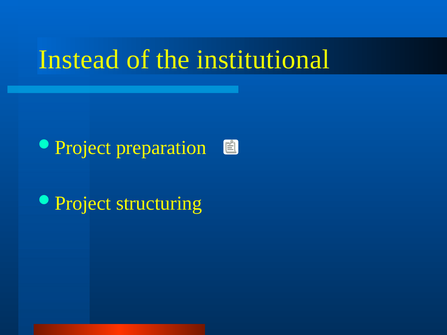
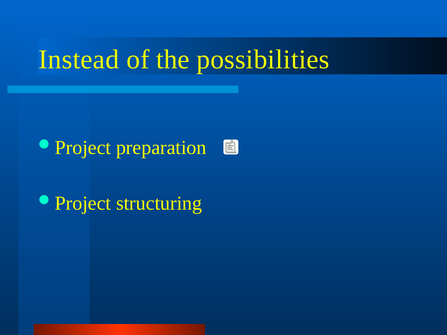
institutional: institutional -> possibilities (263, 60)
